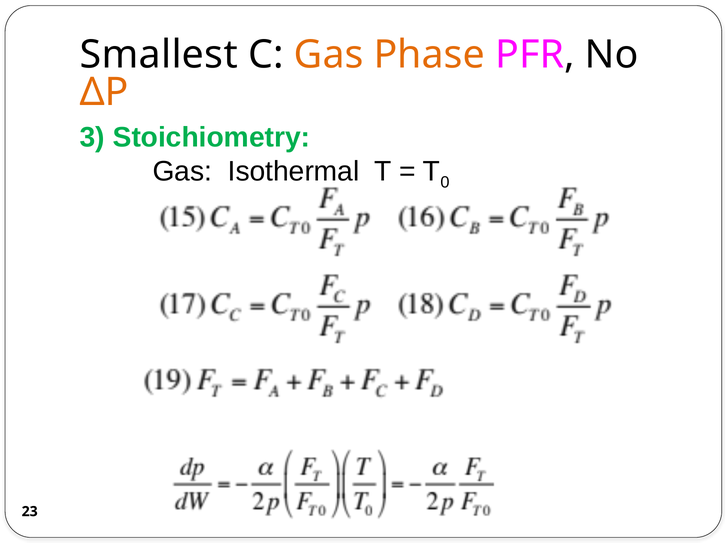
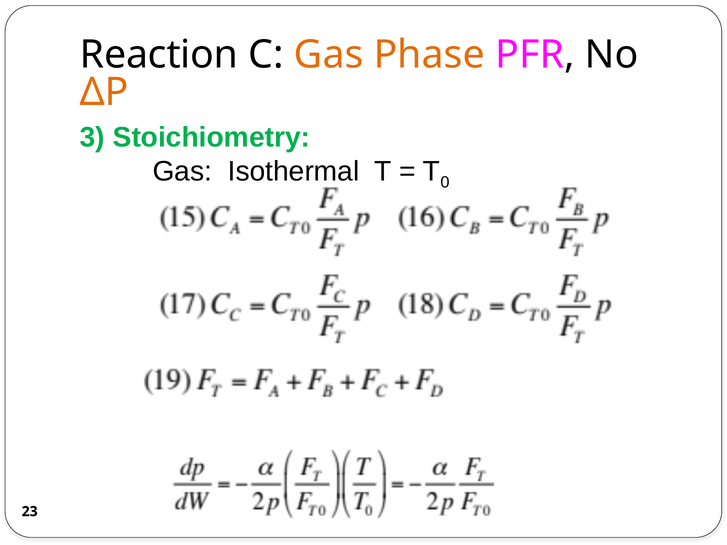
Smallest: Smallest -> Reaction (159, 55)
